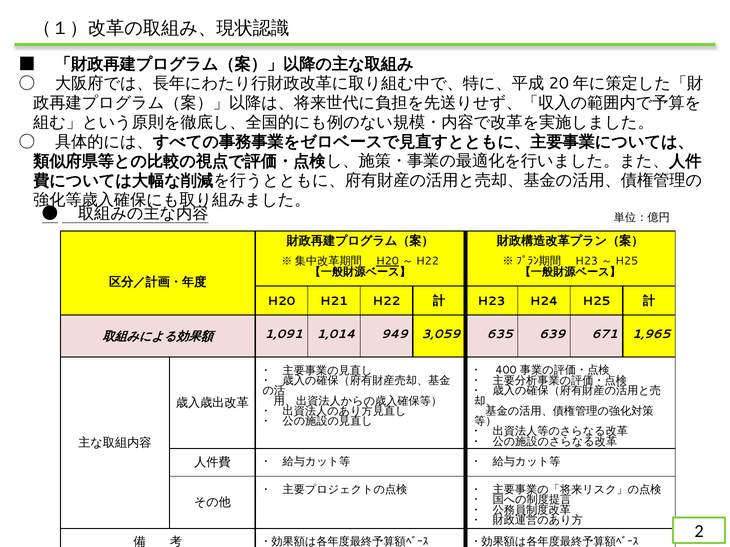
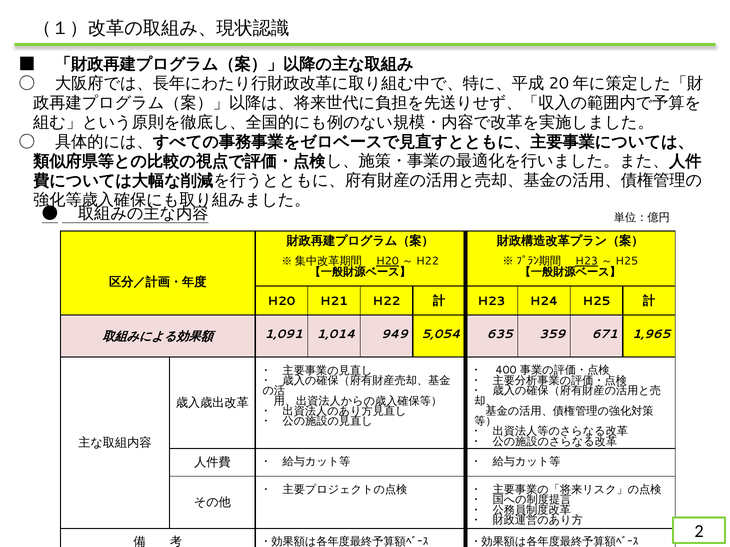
H23 underline: none -> present (587, 261)
3,059: 3,059 -> 5,054 (441, 335)
639: 639 -> 359 (552, 335)
